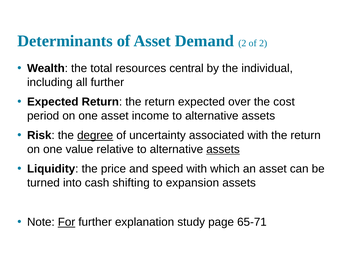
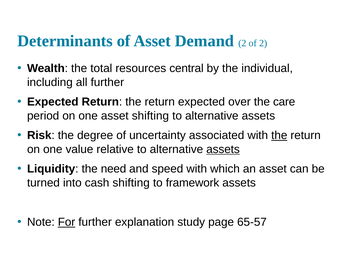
cost: cost -> care (284, 102)
asset income: income -> shifting (150, 116)
degree underline: present -> none (95, 136)
the underline: none -> present (279, 136)
price: price -> need (114, 169)
expansion: expansion -> framework (193, 183)
65-71: 65-71 -> 65-57 (252, 222)
